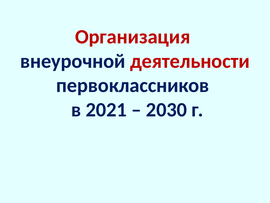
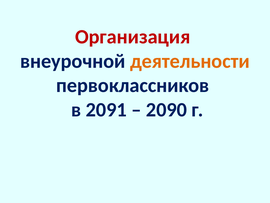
деятельности colour: red -> orange (190, 61)
2021: 2021 -> 2091 (106, 110)
2030: 2030 -> 2090 (166, 110)
